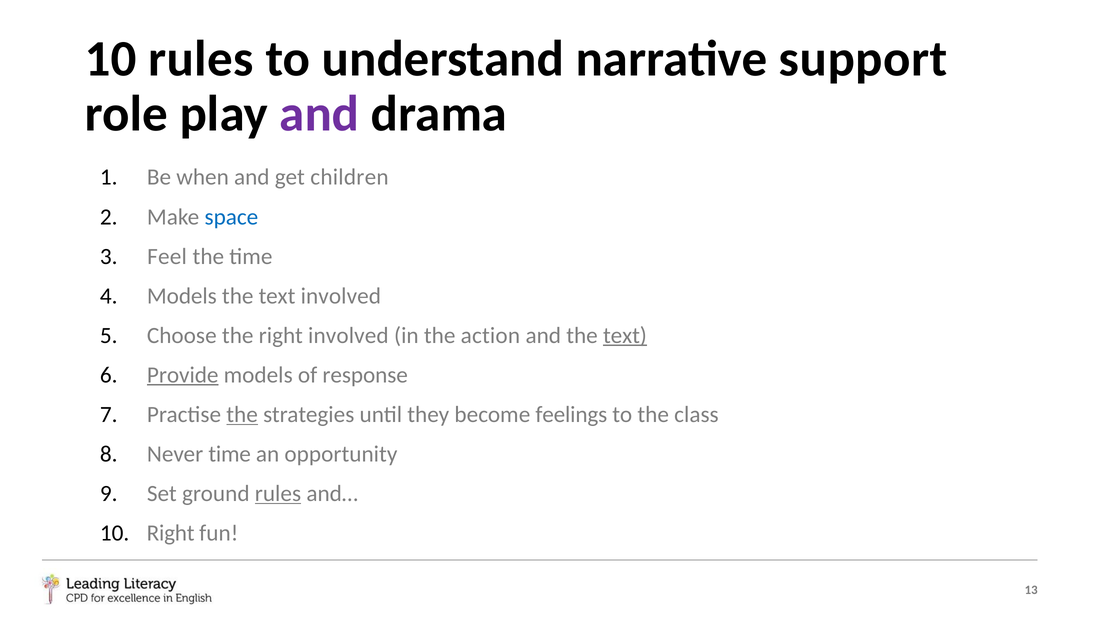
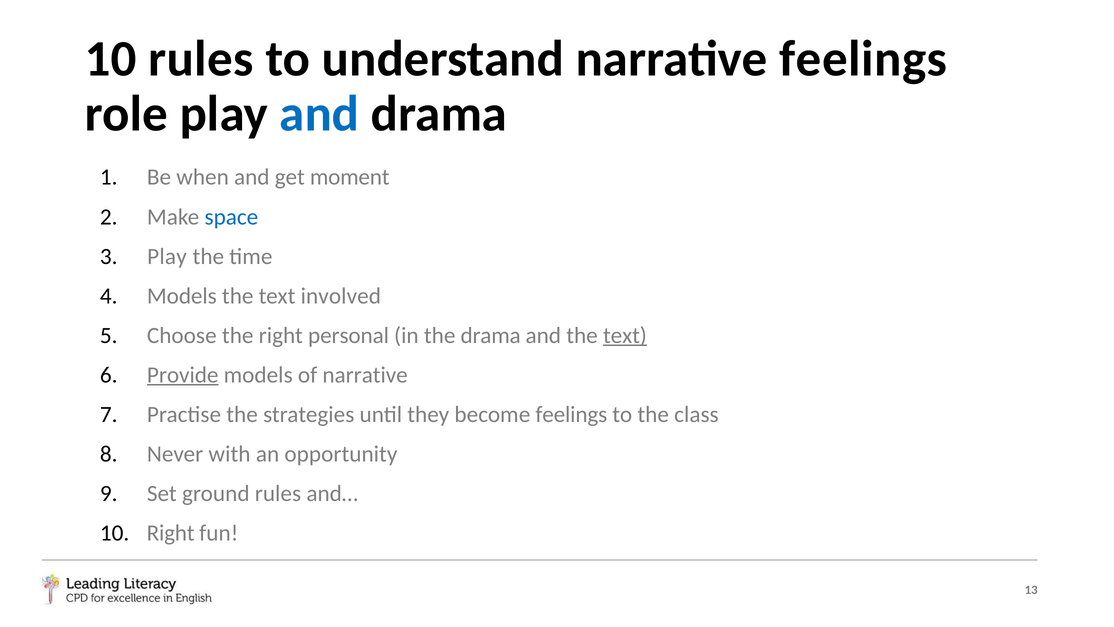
narrative support: support -> feelings (863, 59)
and colour: purple -> blue (319, 114)
children: children -> moment (350, 177)
Feel: Feel -> Play (167, 256)
right involved: involved -> personal (349, 335)
the action: action -> drama (491, 335)
of response: response -> narrative (365, 375)
the underline: present -> none (242, 414)
Never time: time -> with (229, 454)
rules underline: present -> none (278, 493)
